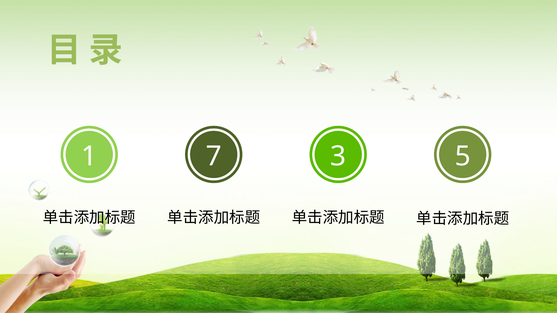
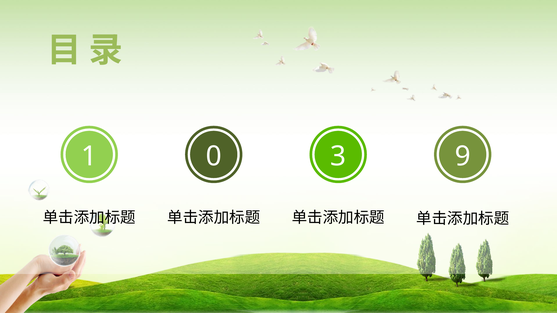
7: 7 -> 0 (214, 157)
5: 5 -> 9 (463, 157)
